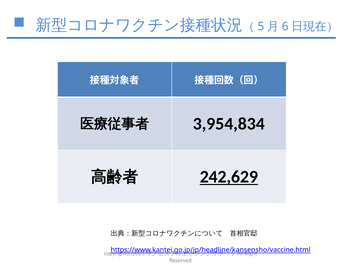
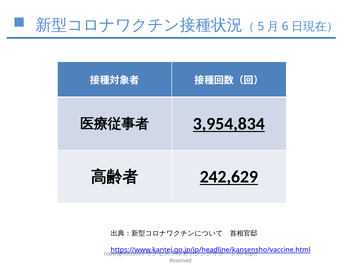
3,954,834 underline: none -> present (229, 124)
